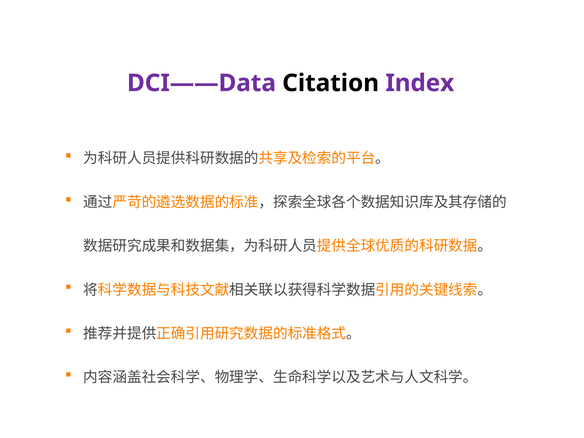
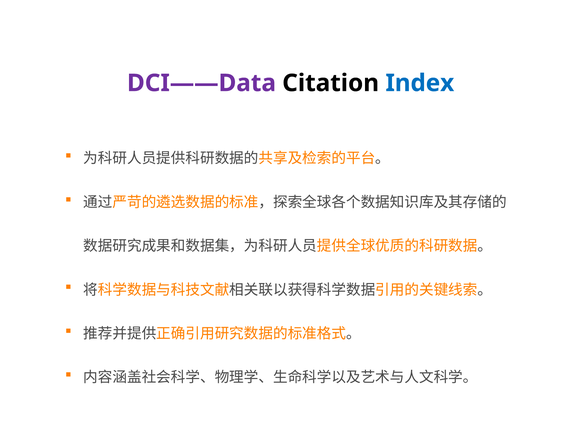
Index colour: purple -> blue (420, 83)
